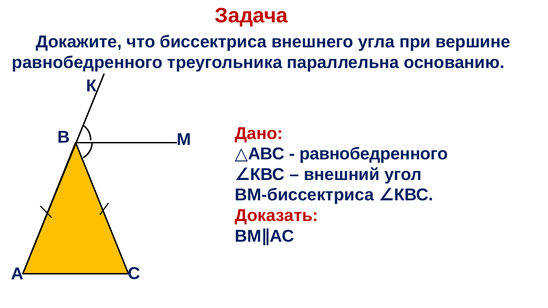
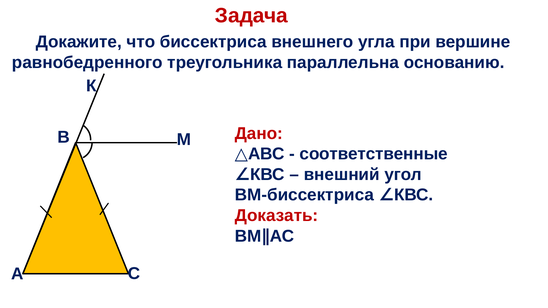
равнобедренного: равнобедренного -> соответственные (374, 154)
